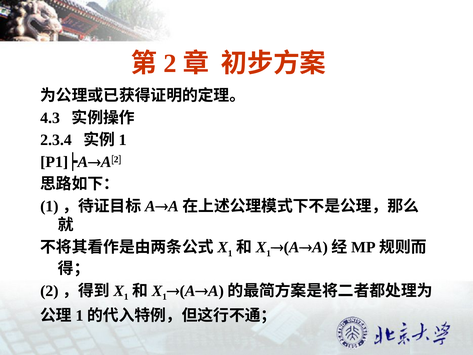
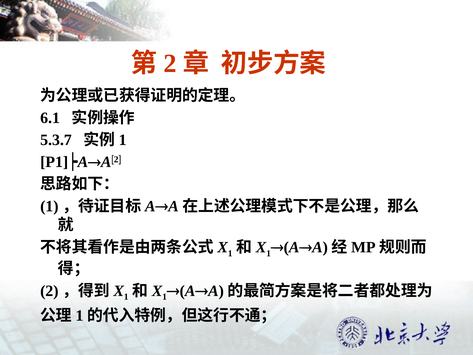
4.3: 4.3 -> 6.1 (50, 118)
2.3.4: 2.3.4 -> 5.3.7 (56, 140)
